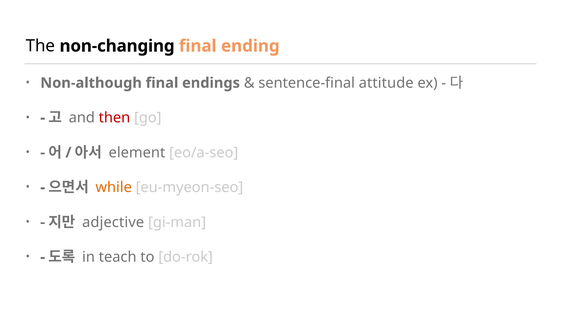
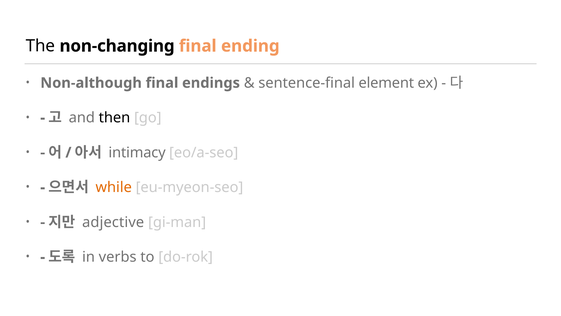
attitude: attitude -> element (386, 83)
then colour: red -> black (114, 118)
element: element -> intimacy (137, 152)
teach: teach -> verbs (118, 257)
